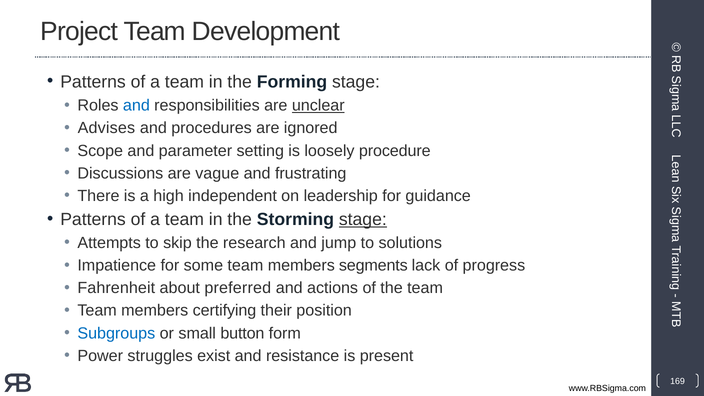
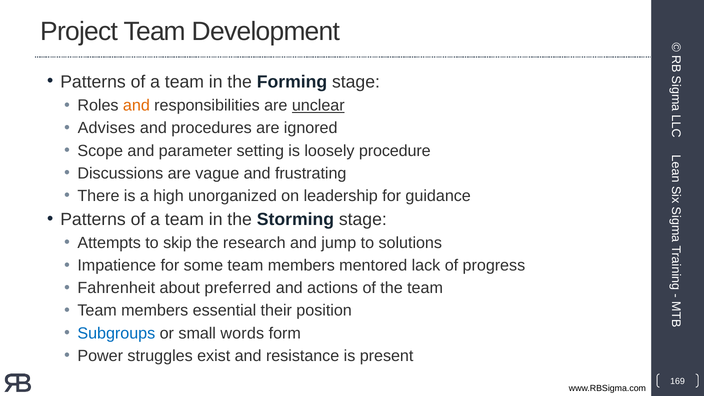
and colour: blue -> orange (136, 106)
independent: independent -> unorganized (233, 196)
stage underline: present -> none (363, 220)
segments: segments -> mentored (373, 266)
certifying: certifying -> essential (224, 311)
button: button -> words (242, 333)
